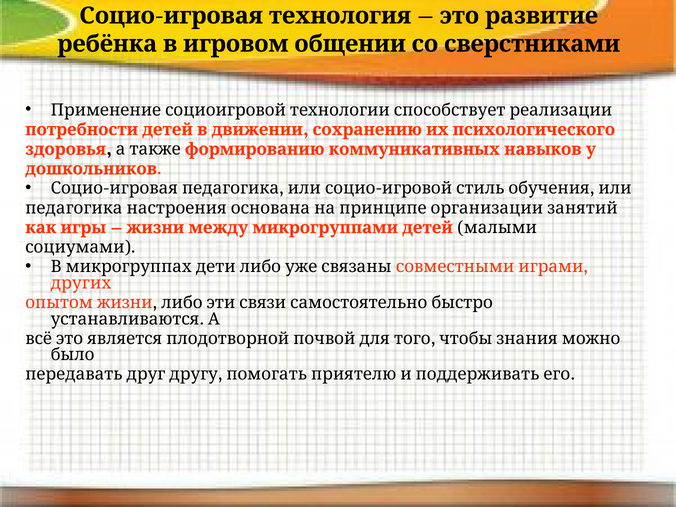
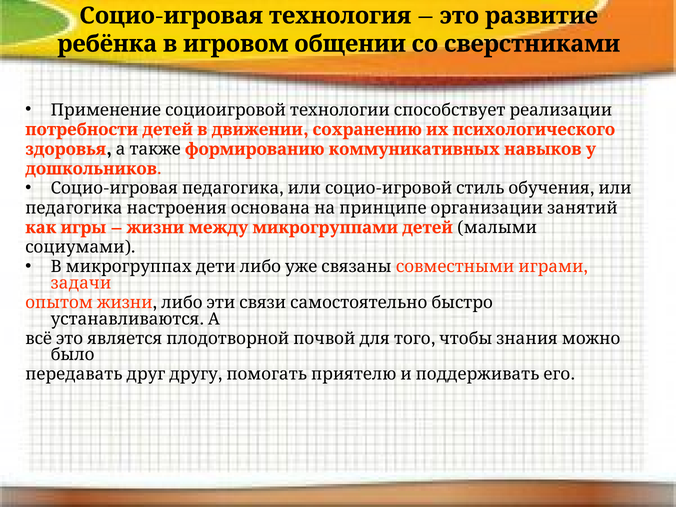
других: других -> задачи (81, 283)
